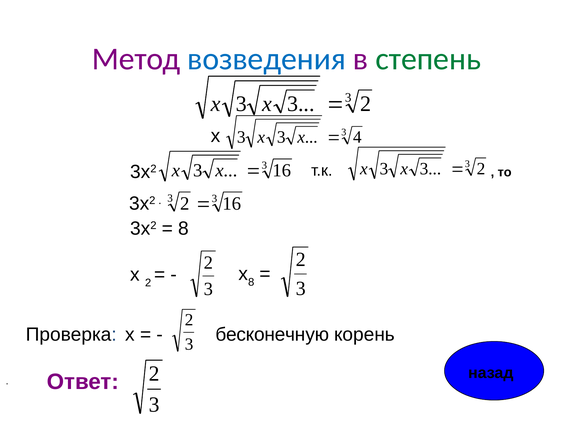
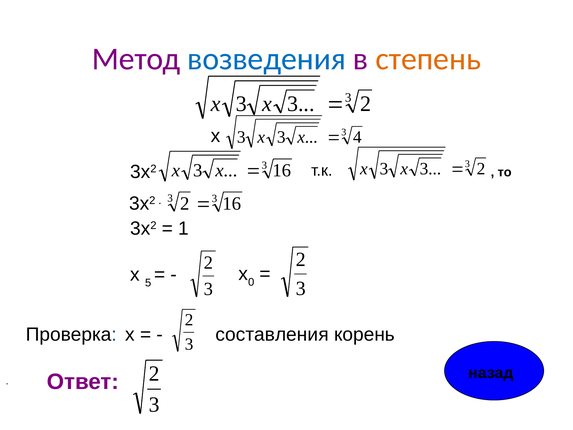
степень colour: green -> orange (428, 59)
8: 8 -> 1 (183, 228)
х 8: 8 -> 0 (251, 282)
х 2: 2 -> 5 (148, 283)
бесконечную: бесконечную -> составления (272, 334)
